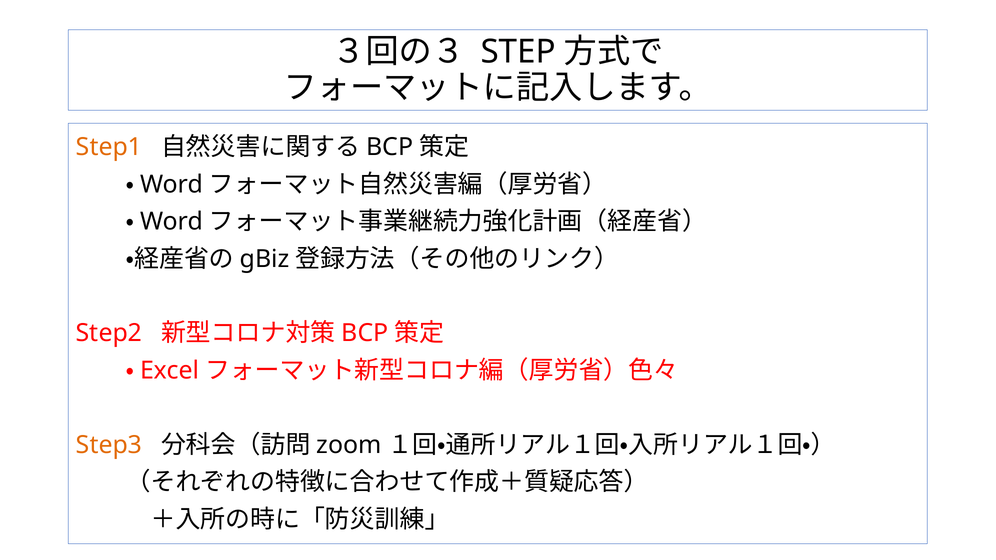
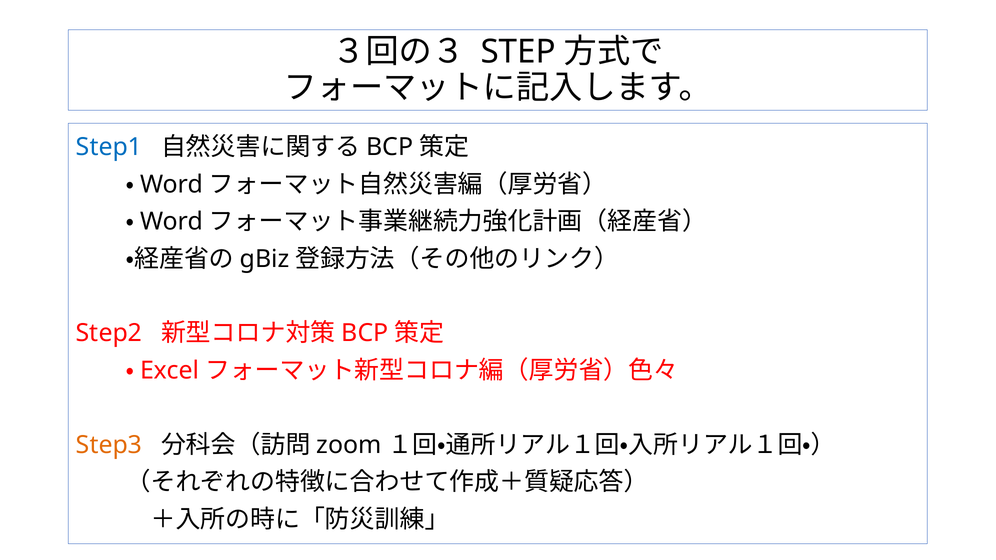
Step1 colour: orange -> blue (109, 147)
